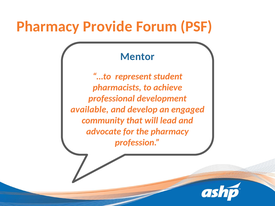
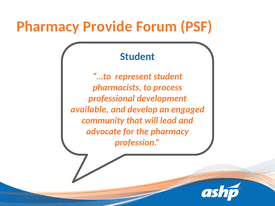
Mentor: Mentor -> Student (138, 57)
achieve: achieve -> process (168, 88)
